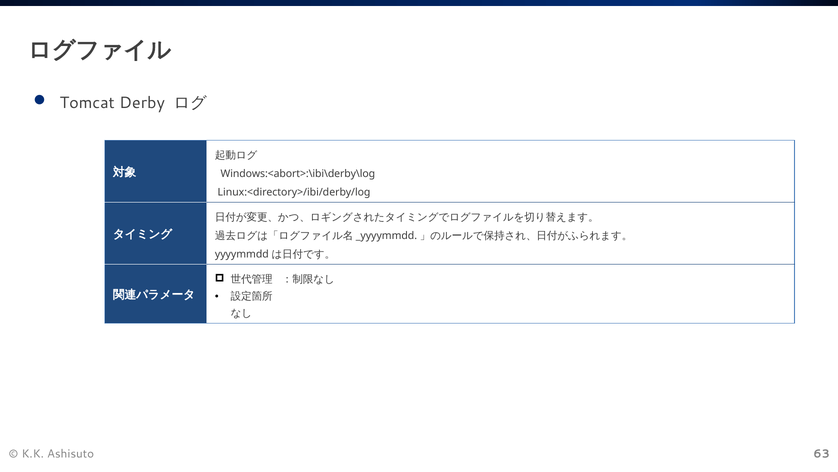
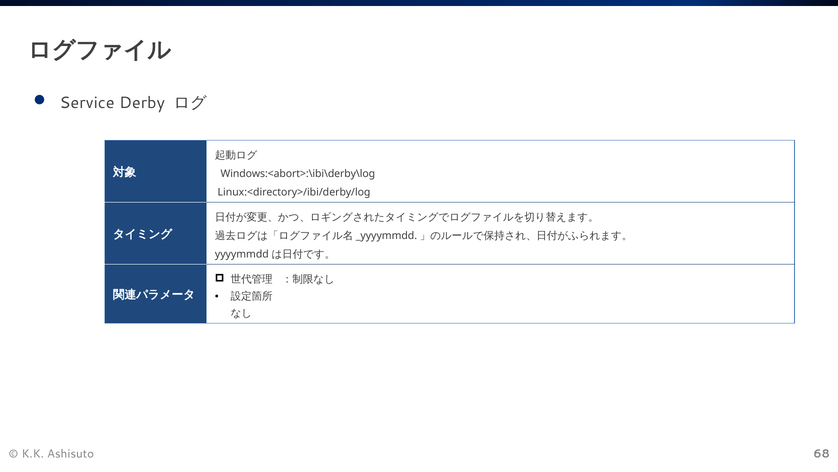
Tomcat: Tomcat -> Service (87, 103)
63: 63 -> 68 (822, 453)
